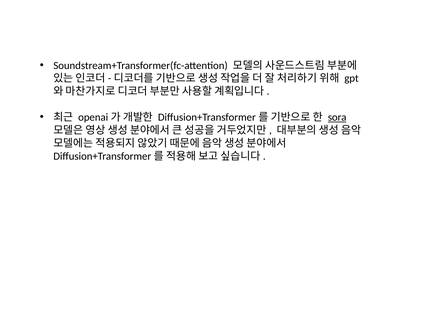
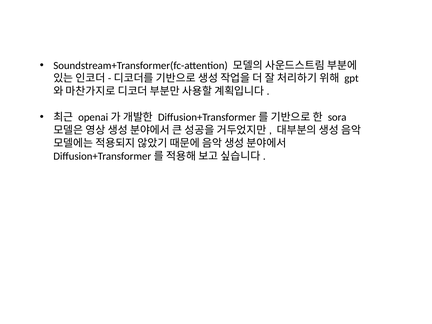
sora underline: present -> none (337, 117)
